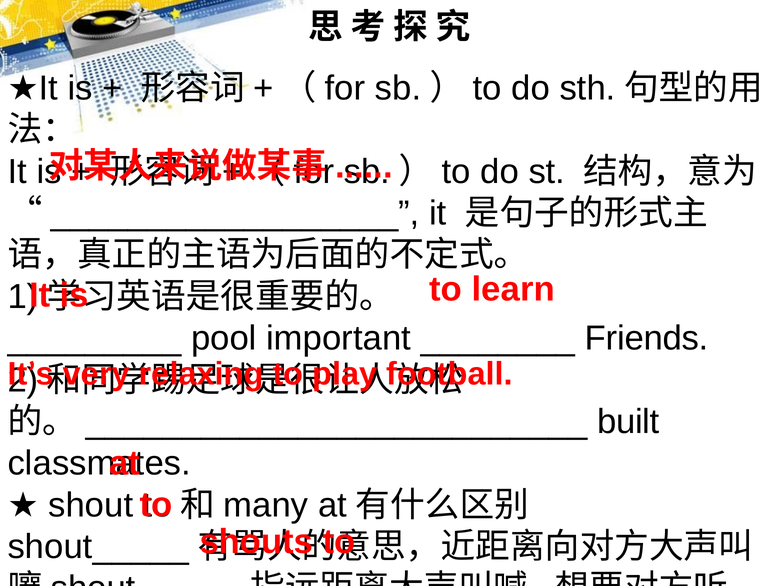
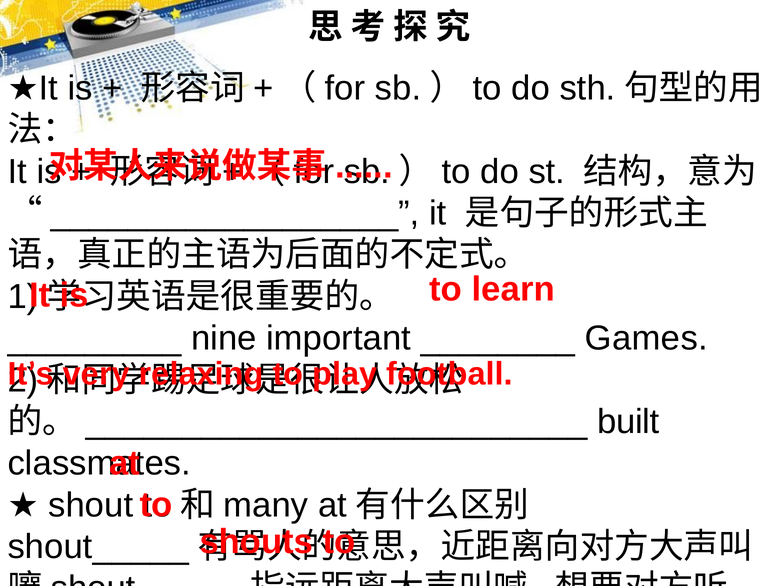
pool: pool -> nine (224, 338)
Friends: Friends -> Games (646, 338)
